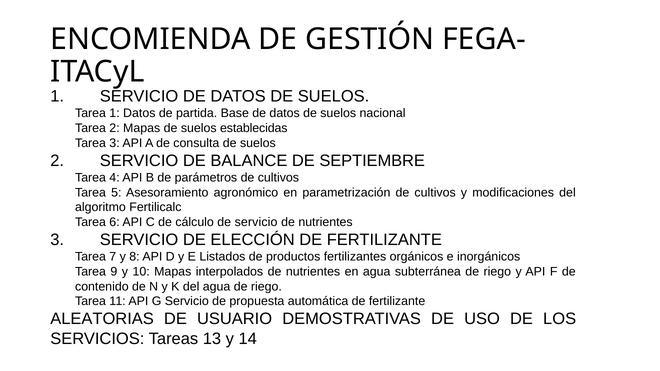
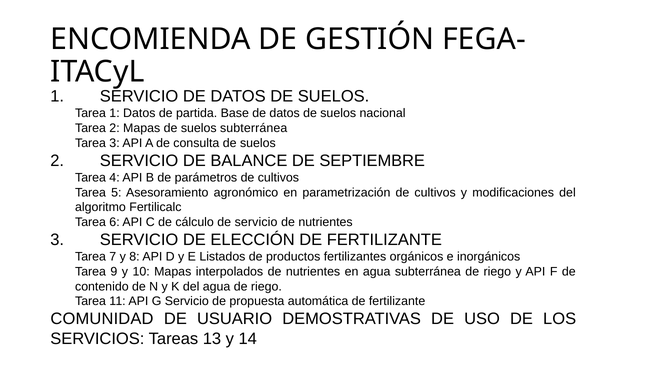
suelos establecidas: establecidas -> subterránea (254, 128)
ALEATORIAS: ALEATORIAS -> COMUNIDAD (102, 319)
